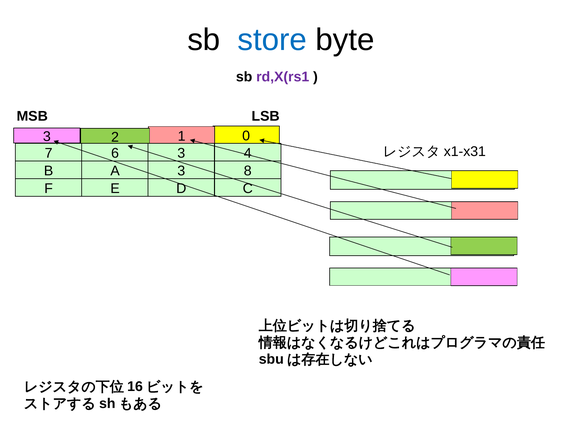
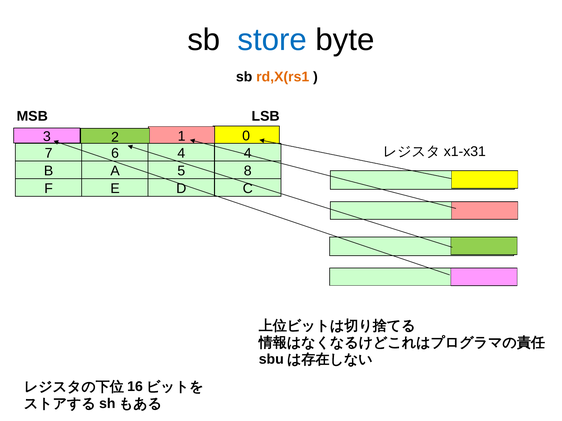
rd,X(rs1 colour: purple -> orange (283, 77)
6 3: 3 -> 4 (181, 153)
A 3: 3 -> 5 (181, 171)
